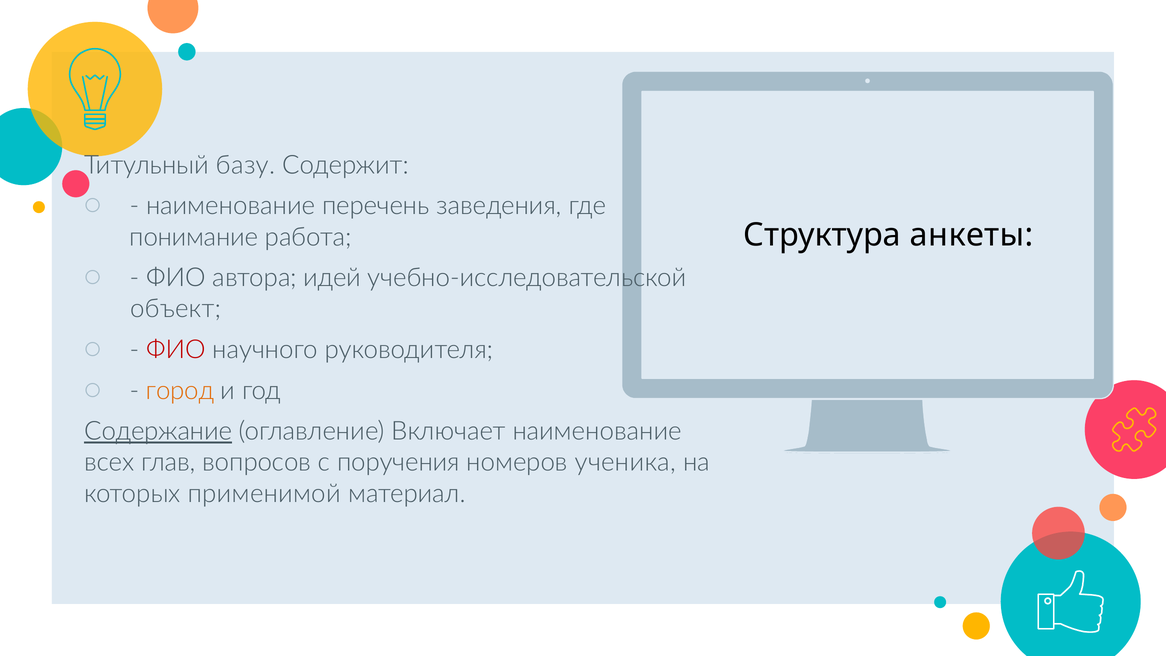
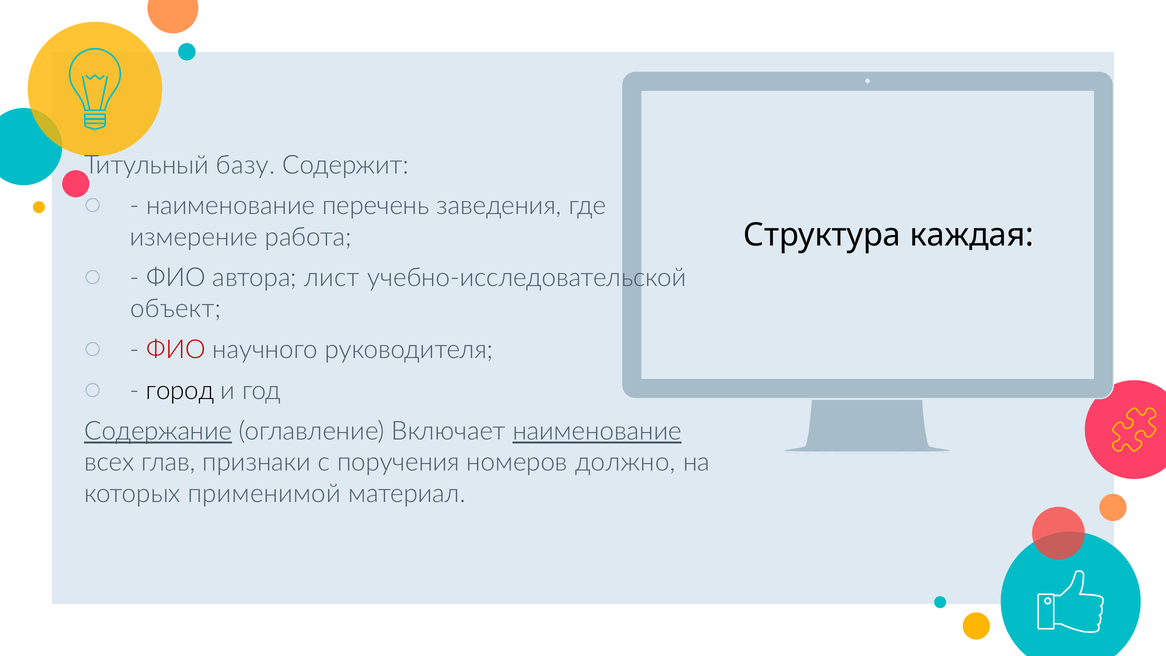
анкеты: анкеты -> каждая (972, 235)
понимание: понимание -> измерение (194, 237)
идей: идей -> лист (332, 278)
город colour: orange -> black (180, 390)
наименование underline: none -> present (597, 431)
вопросов: вопросов -> признаки (257, 462)
ученика: ученика -> должно (625, 462)
